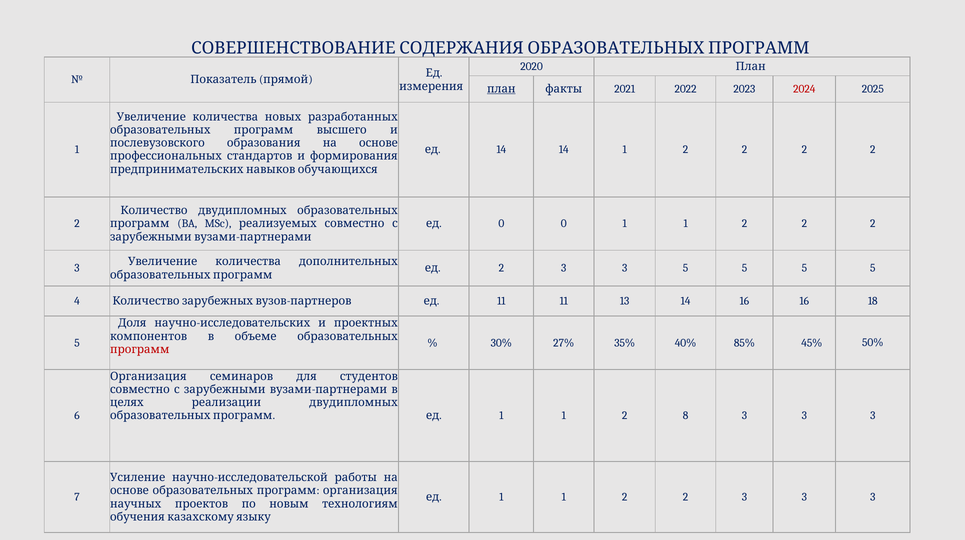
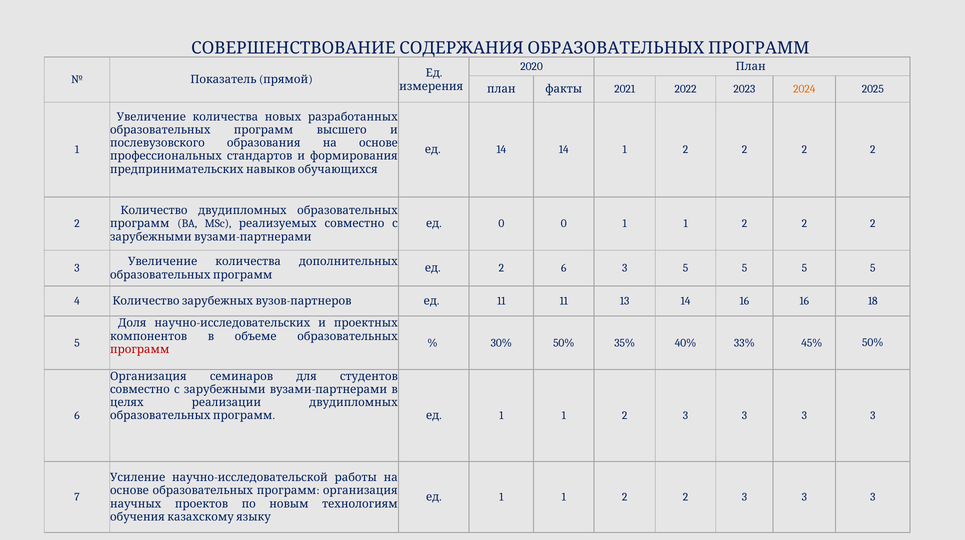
план underline: present -> none (501, 89)
2024 colour: red -> orange (804, 89)
ед 2 3: 3 -> 6 (564, 268)
30% 27%: 27% -> 50% (564, 343)
85%: 85% -> 33% (744, 343)
1 2 8: 8 -> 3 (685, 415)
